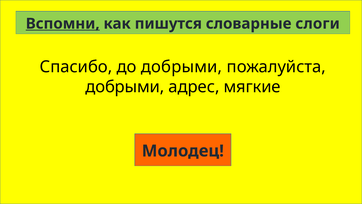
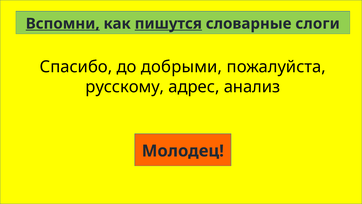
пишутся underline: none -> present (168, 24)
добрыми: добрыми -> русскому (125, 87)
мягкие: мягкие -> анализ (252, 87)
